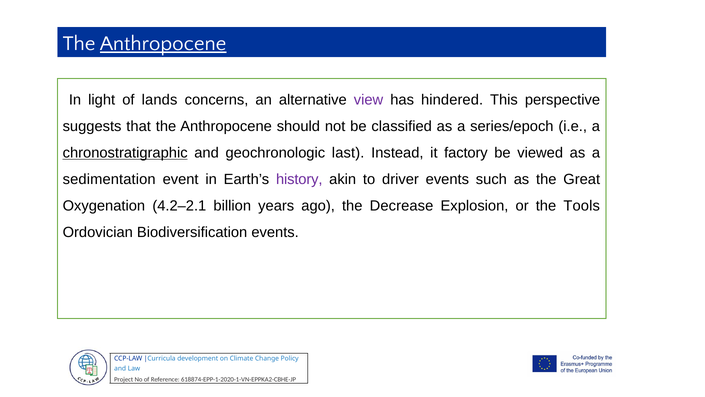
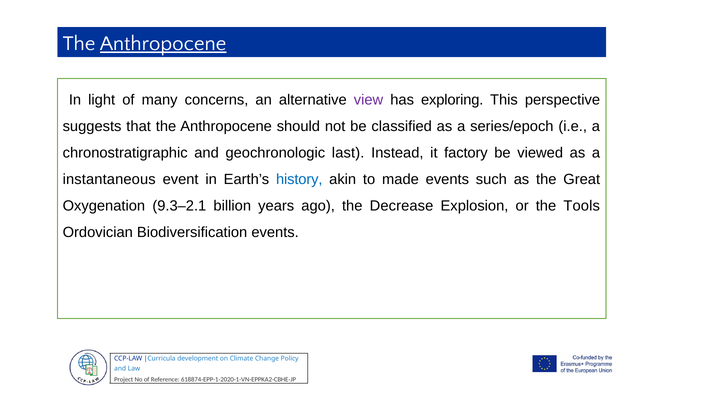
lands: lands -> many (160, 100)
hindered: hindered -> exploring (452, 100)
chronostratigraphic underline: present -> none (125, 153)
sedimentation: sedimentation -> instantaneous (109, 179)
history colour: purple -> blue (299, 179)
driver: driver -> made (400, 179)
4.2–2.1: 4.2–2.1 -> 9.3–2.1 (179, 206)
